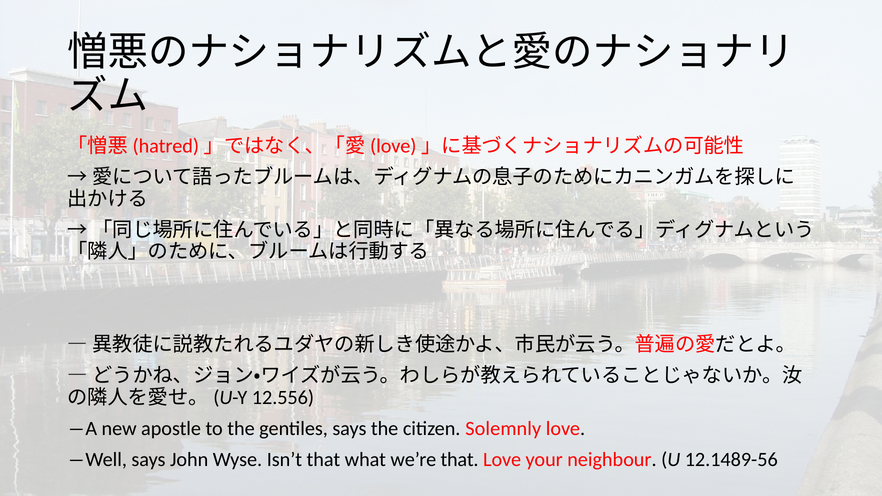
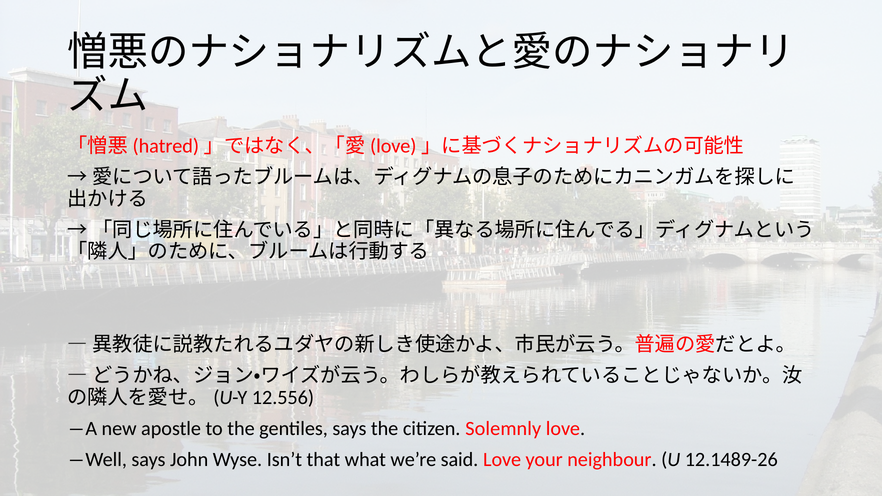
we’re that: that -> said (459, 460)
12.1489-56: 12.1489-56 -> 12.1489-26 (731, 460)
